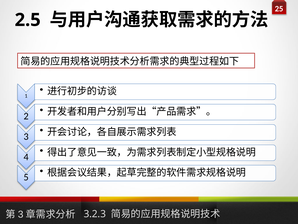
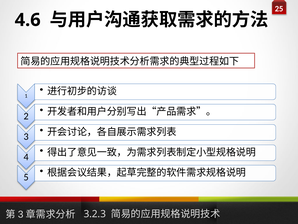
2.5: 2.5 -> 4.6 (28, 20)
